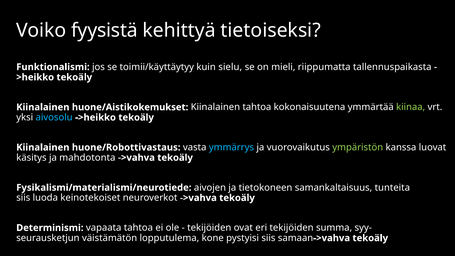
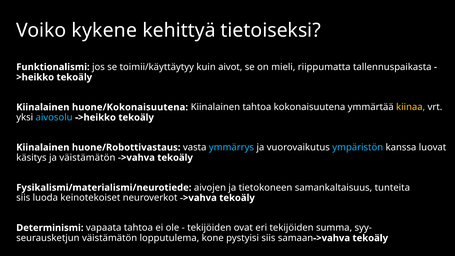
fyysistä: fyysistä -> kykene (104, 30)
sielu: sielu -> aivot (230, 67)
huone/Aistikokemukset: huone/Aistikokemukset -> huone/Kokonaisuutena (130, 107)
kiinaa colour: light green -> yellow (411, 107)
ympäristön colour: light green -> light blue (358, 147)
ja mahdotonta: mahdotonta -> väistämätön (87, 158)
